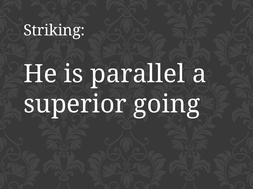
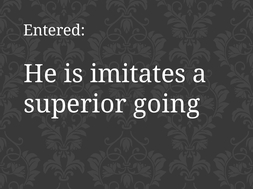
Striking: Striking -> Entered (54, 31)
parallel: parallel -> imitates (138, 74)
